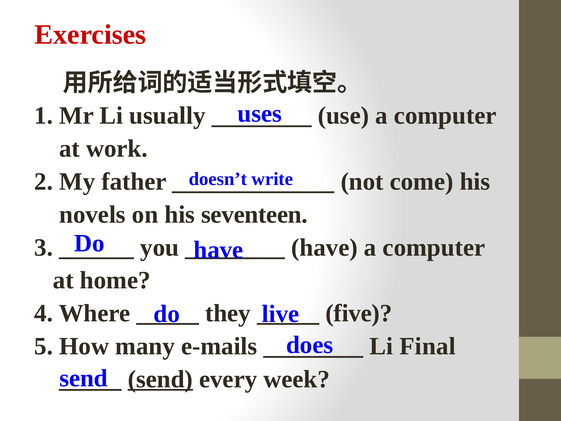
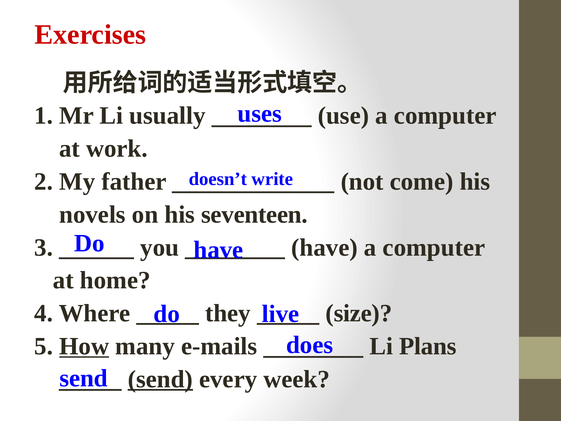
five: five -> size (359, 313)
How underline: none -> present (84, 346)
Final: Final -> Plans (428, 346)
